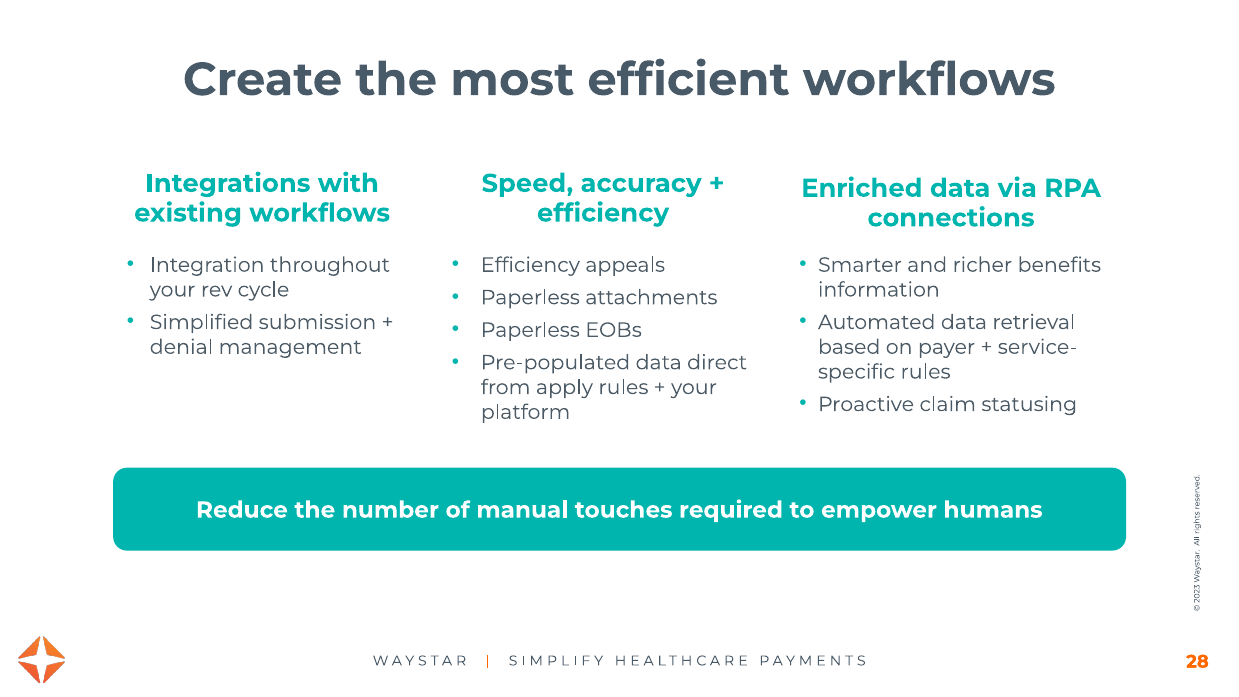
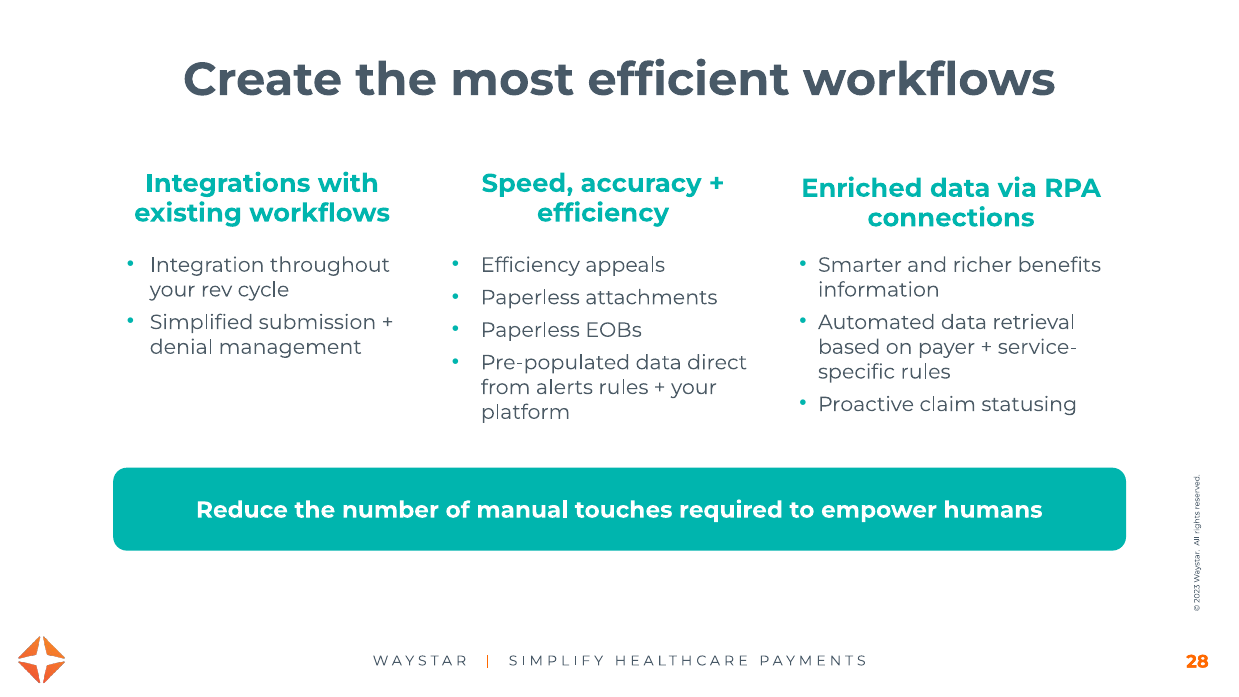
apply: apply -> alerts (564, 387)
